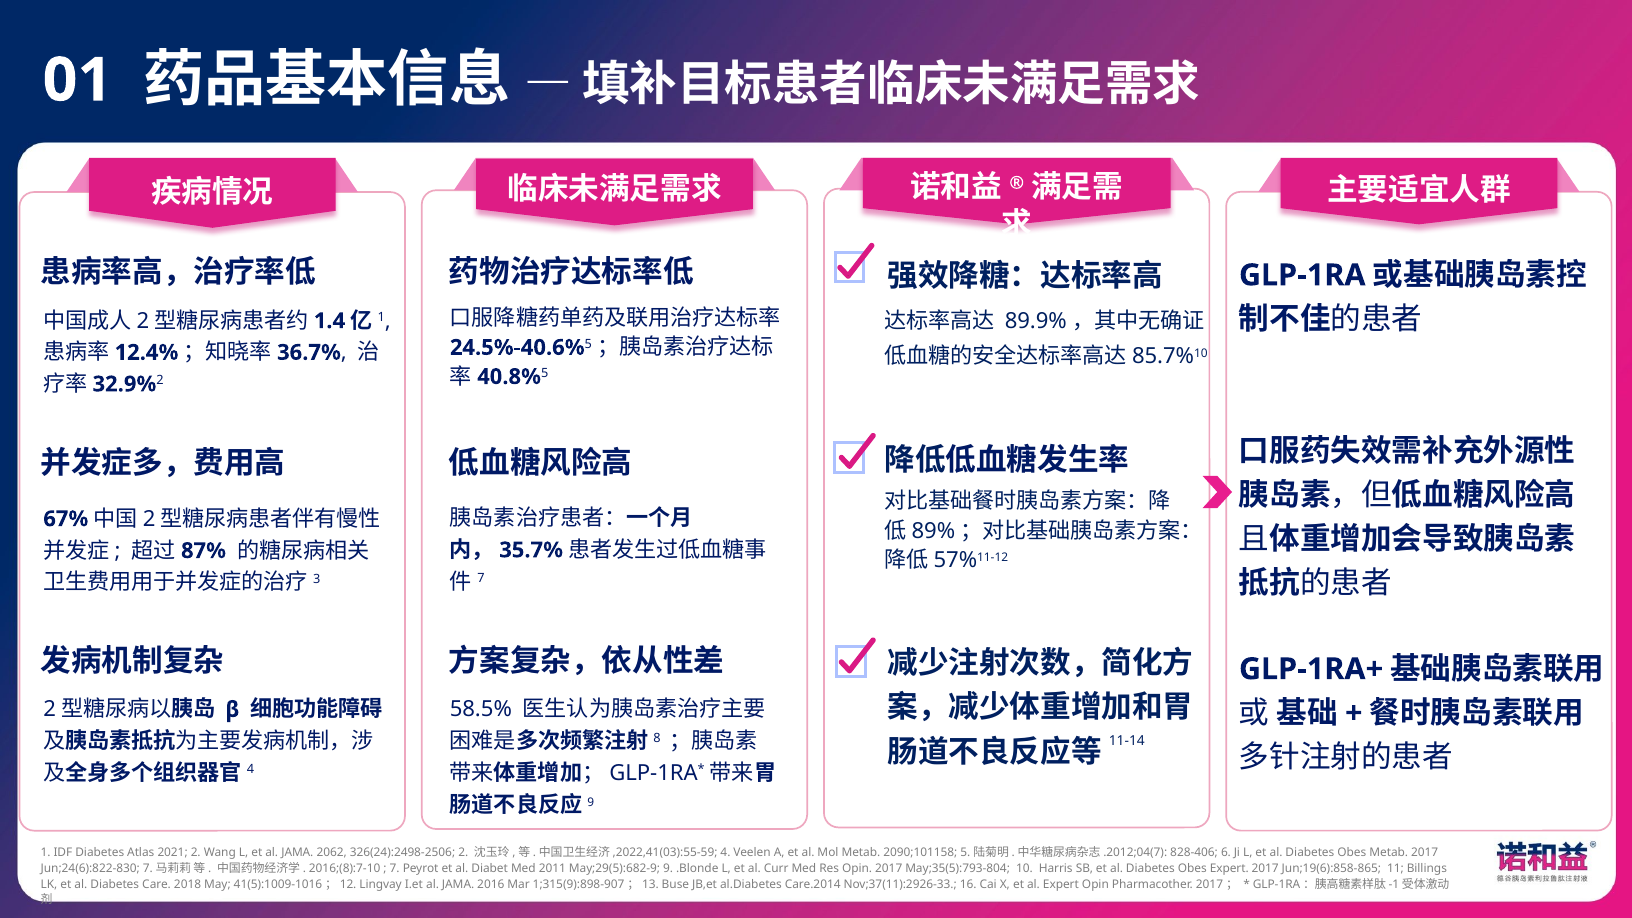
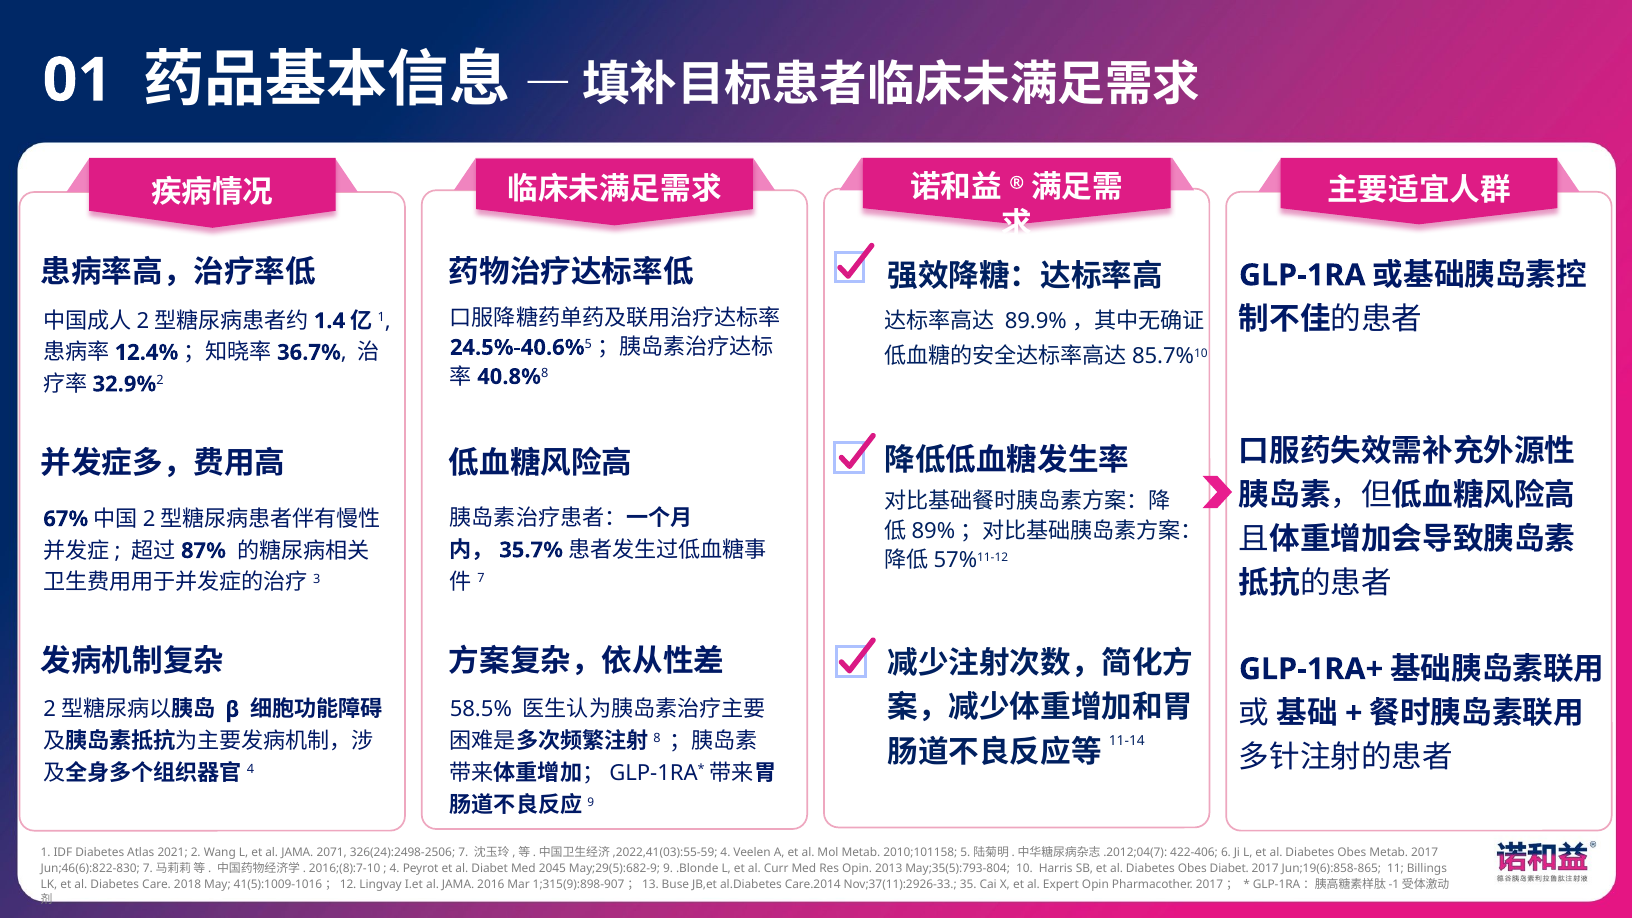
5: 5 -> 8 (545, 373)
2062: 2062 -> 2071 (332, 853)
326(24):2498-2506 2: 2 -> 7 (463, 853)
2090;101158: 2090;101158 -> 2010;101158 (920, 853)
828-406: 828-406 -> 422-406 (1194, 853)
Jun;24(6):822-830: Jun;24(6):822-830 -> Jun;46(6):822-830 (90, 869)
7: 7 -> 4 (395, 869)
2011: 2011 -> 2045 (552, 869)
Opin 2017: 2017 -> 2013 (889, 869)
Obes Expert: Expert -> Diabet (1229, 869)
16: 16 -> 35 (968, 884)
